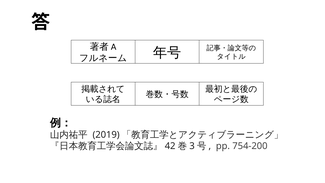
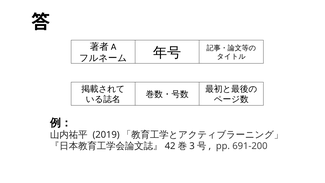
754-200: 754-200 -> 691-200 (250, 146)
